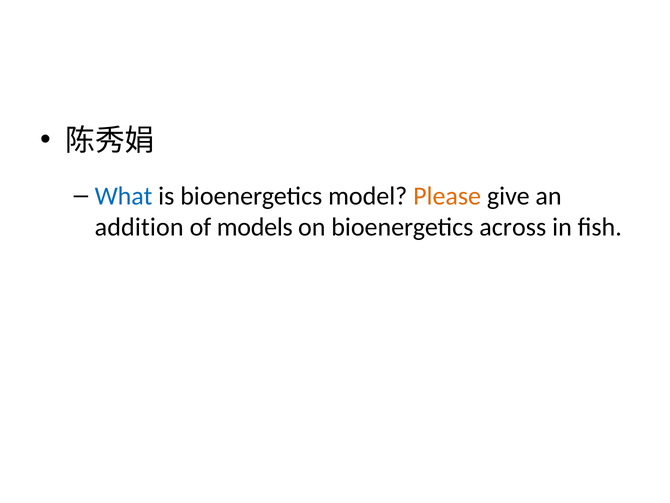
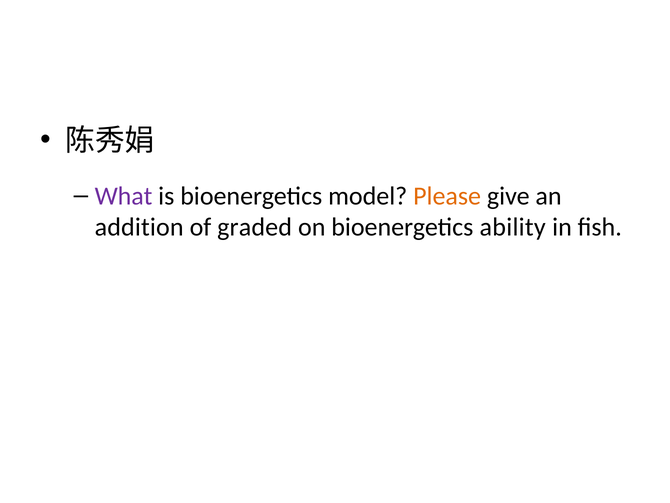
What colour: blue -> purple (124, 196)
models: models -> graded (255, 227)
across: across -> ability (513, 227)
